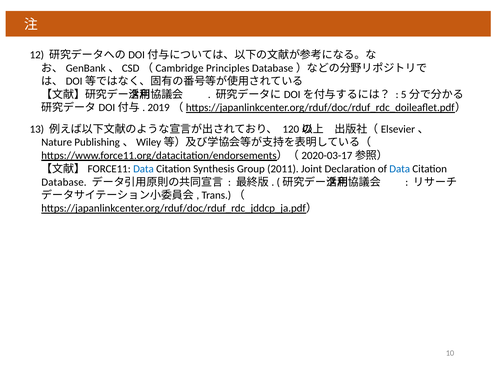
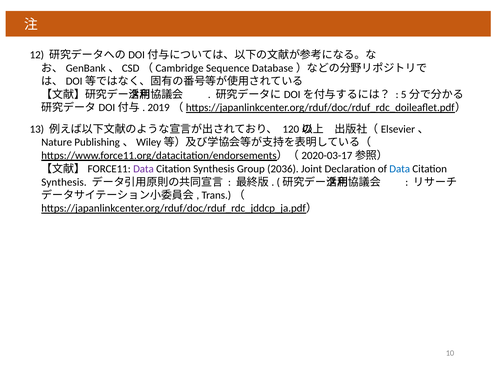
Principles: Principles -> Sequence (228, 68)
Data colour: blue -> purple (143, 169)
2011: 2011 -> 2036 (283, 169)
Database: Database -> Synthesis (64, 182)
